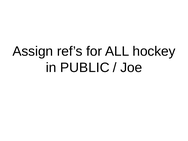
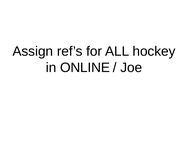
PUBLIC: PUBLIC -> ONLINE (85, 68)
